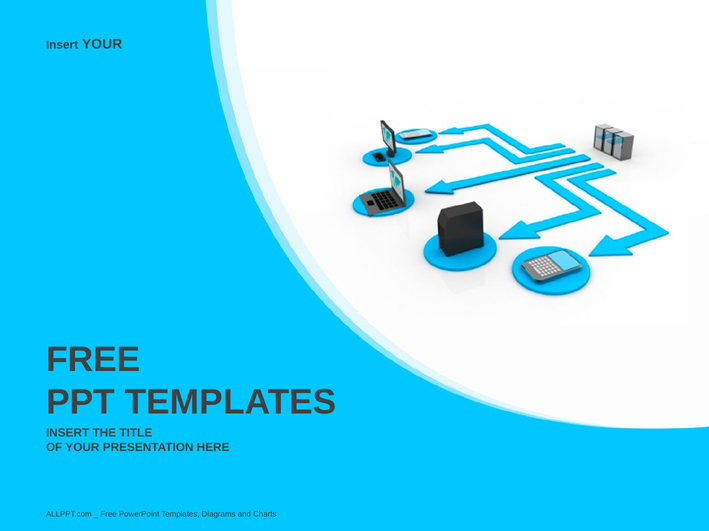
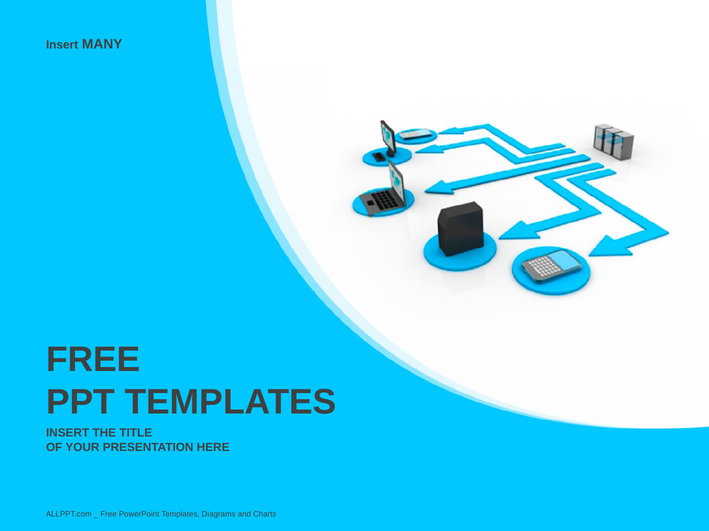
Insert YOUR: YOUR -> MANY (102, 44)
